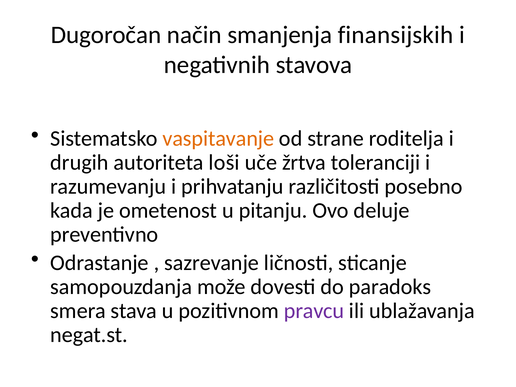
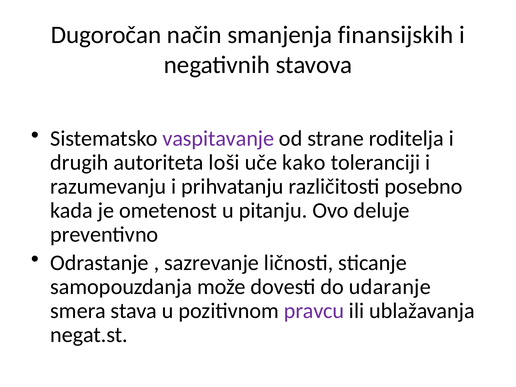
vaspitavanje colour: orange -> purple (218, 139)
žrtva: žrtva -> kako (304, 163)
paradoks: paradoks -> udaranje (390, 287)
